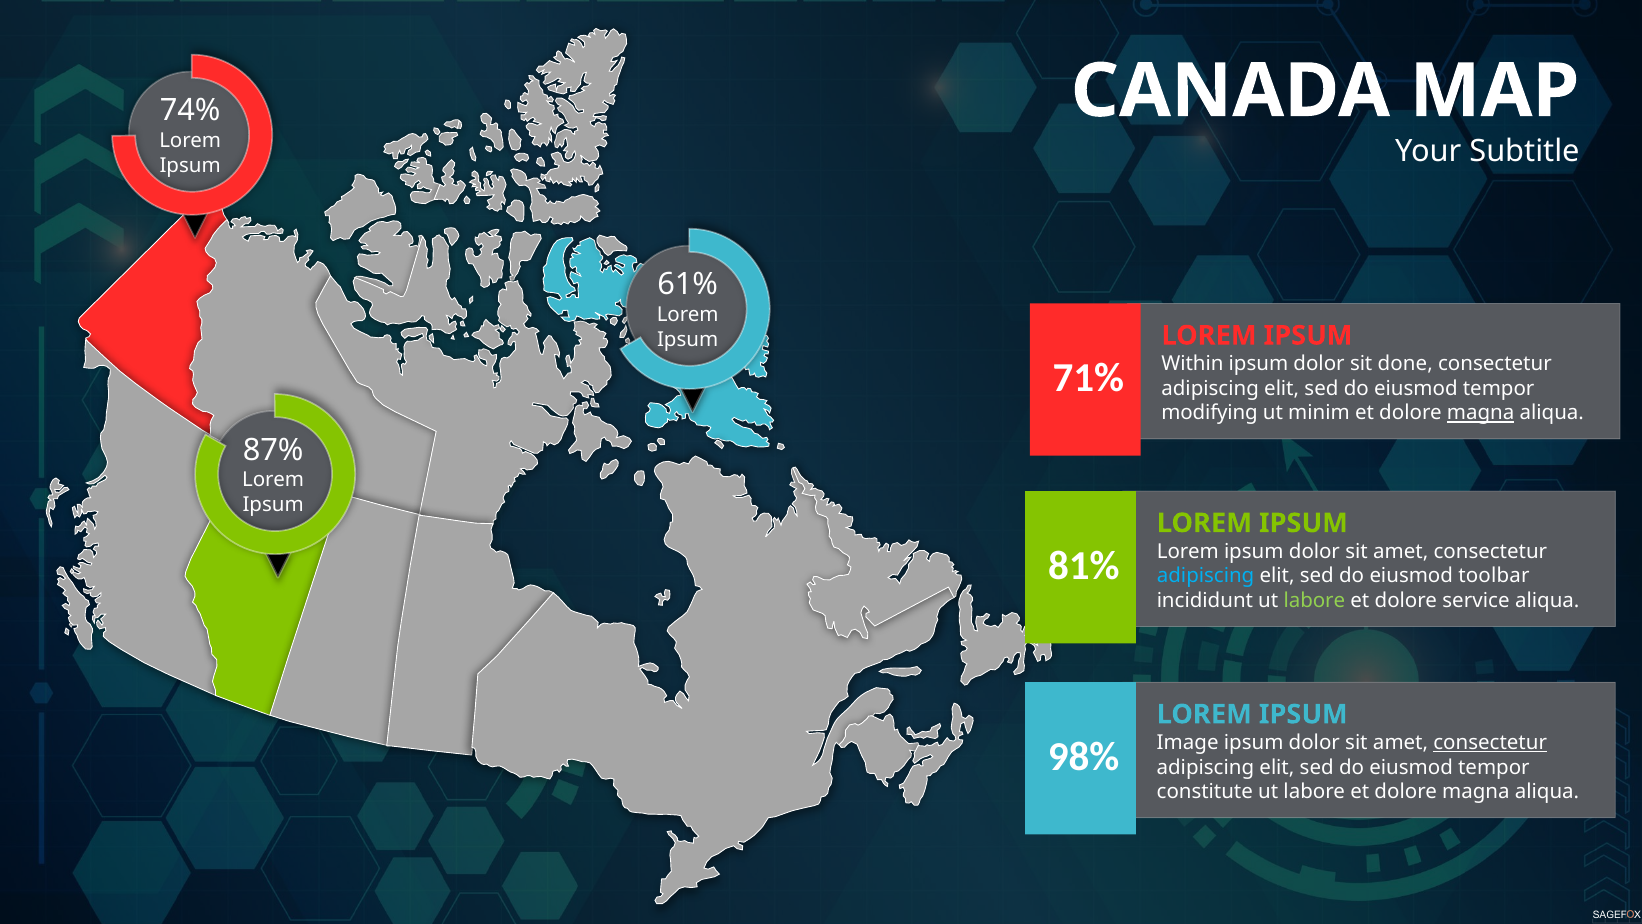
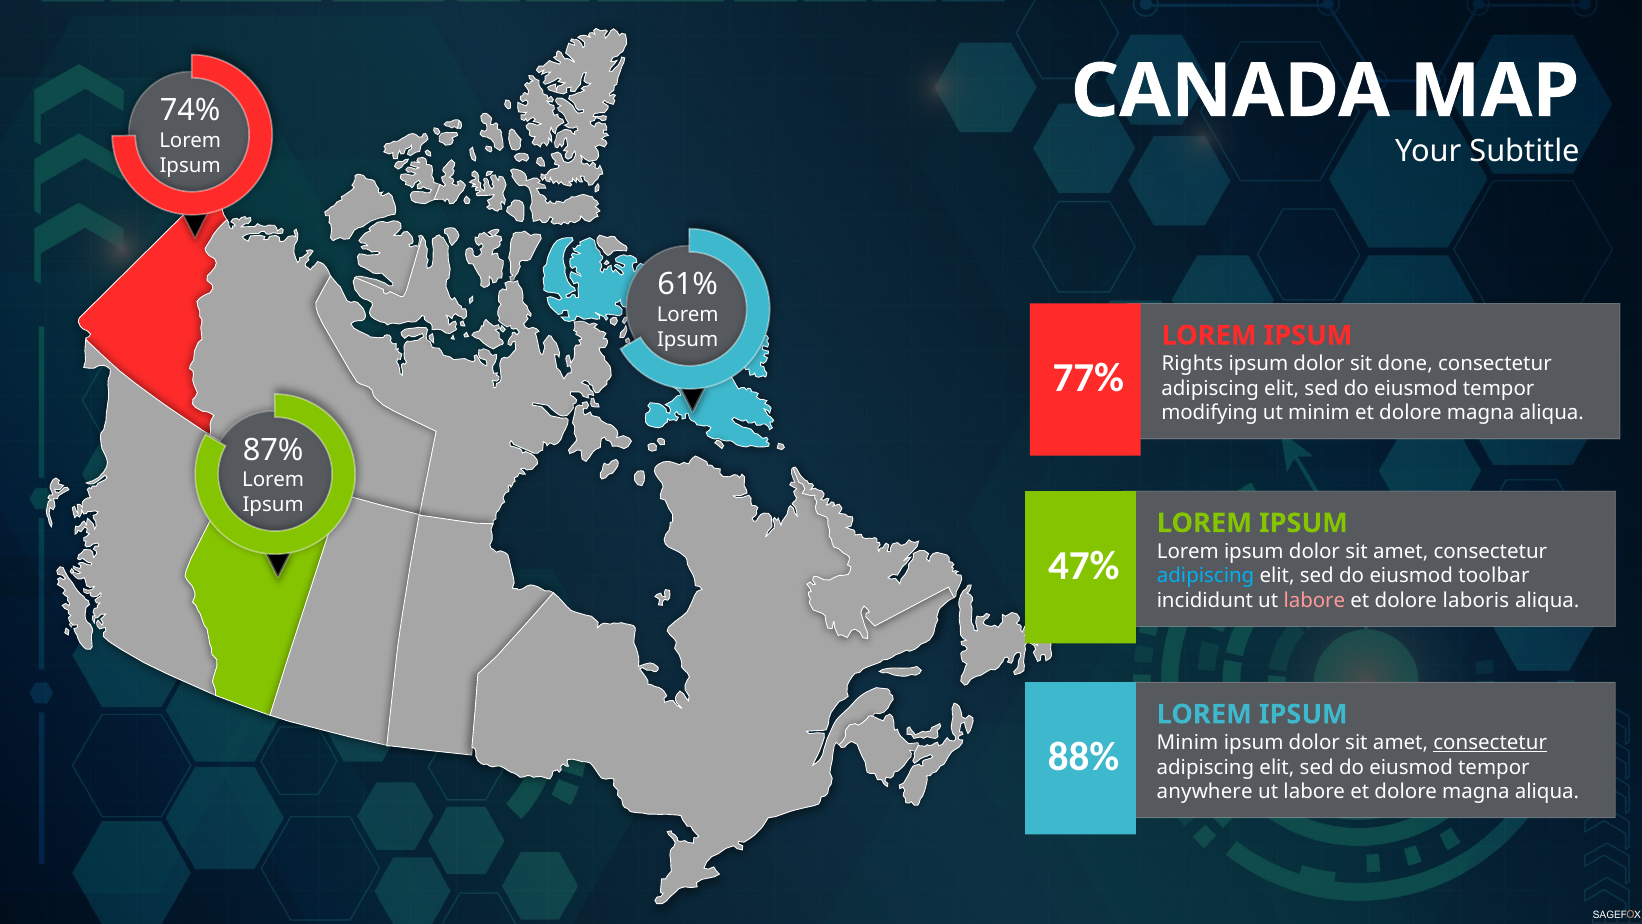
Within: Within -> Rights (1192, 364)
71%: 71% -> 77% (1088, 378)
magna underline: present -> none (1481, 413)
81%: 81% -> 47% (1084, 566)
labore colour: light green -> pink (1314, 600)
service: service -> laboris (1476, 600)
Image: Image -> Minim (1188, 742)
98%: 98% -> 88% (1084, 757)
constitute: constitute -> anywhere (1205, 792)
